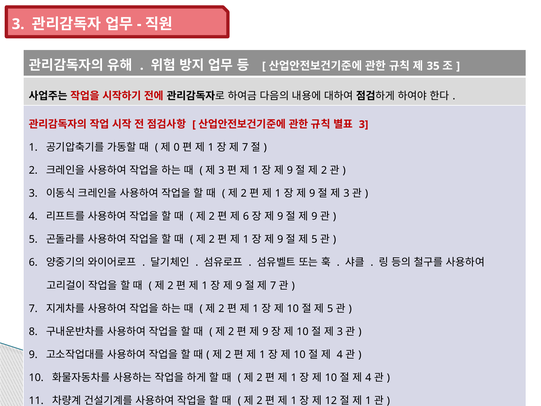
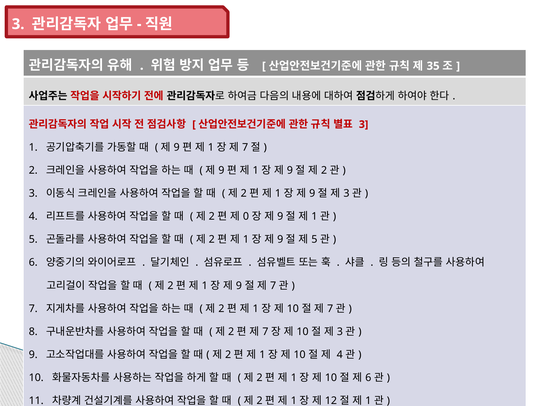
0: 0 -> 9 (177, 147)
3: 3 -> 9 (221, 170)
6: 6 -> 0 (246, 216)
9: 9 -> 1 (314, 216)
5: 5 -> 7 (330, 308)
9: 9 -> 7 (265, 331)
4: 4 -> 6 (368, 377)
